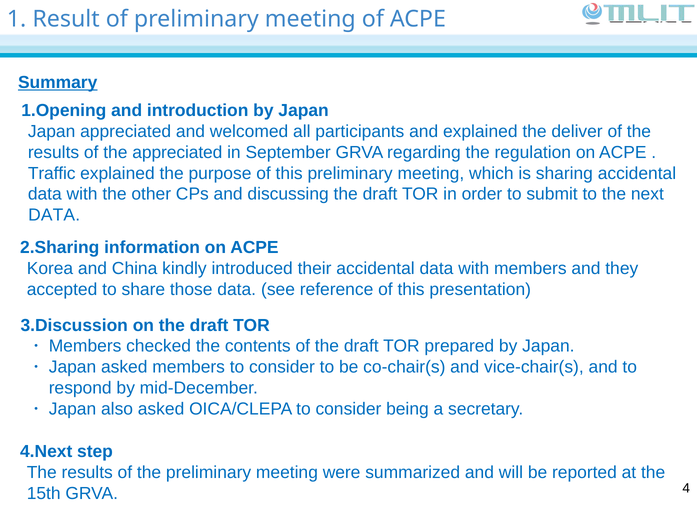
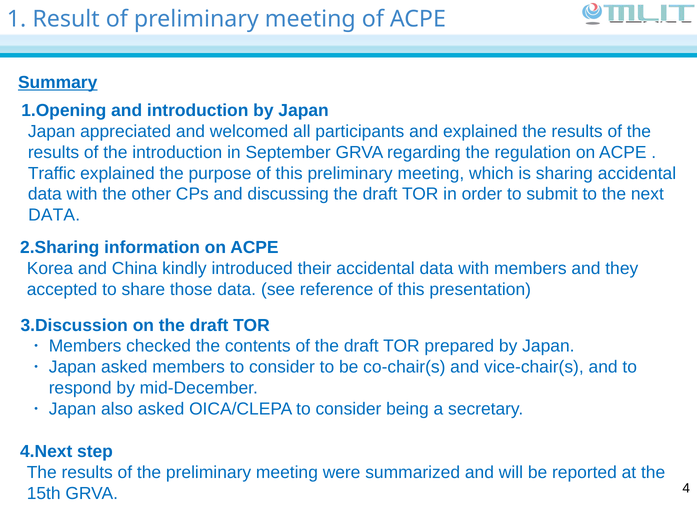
explained the deliver: deliver -> results (577, 131)
the appreciated: appreciated -> introduction (177, 152)
